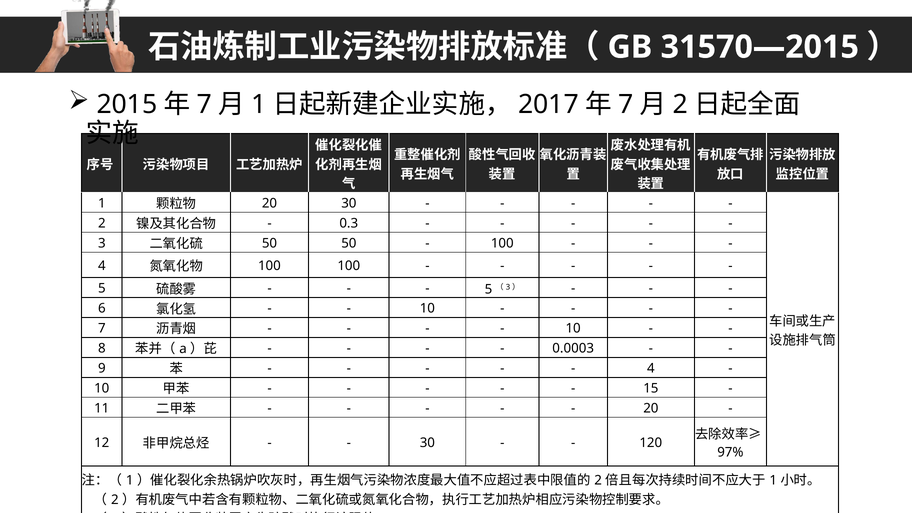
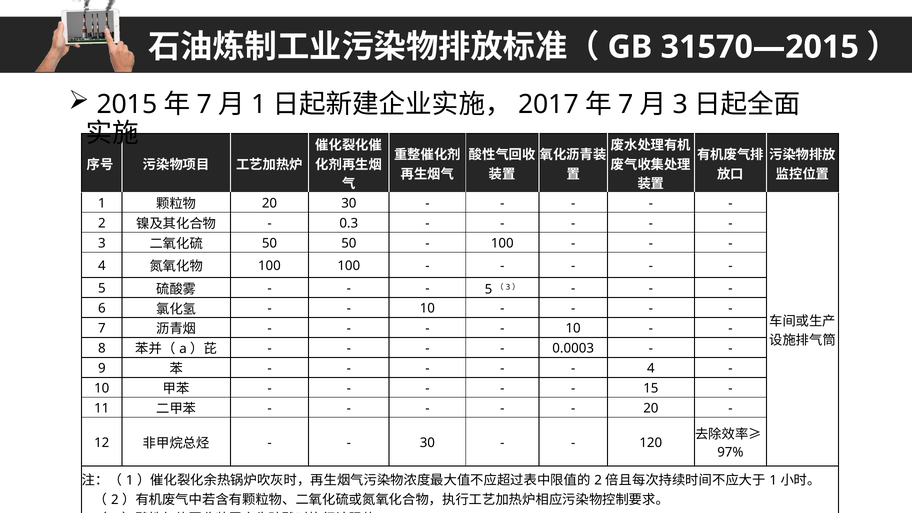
2: 2 -> 3 (680, 105)
